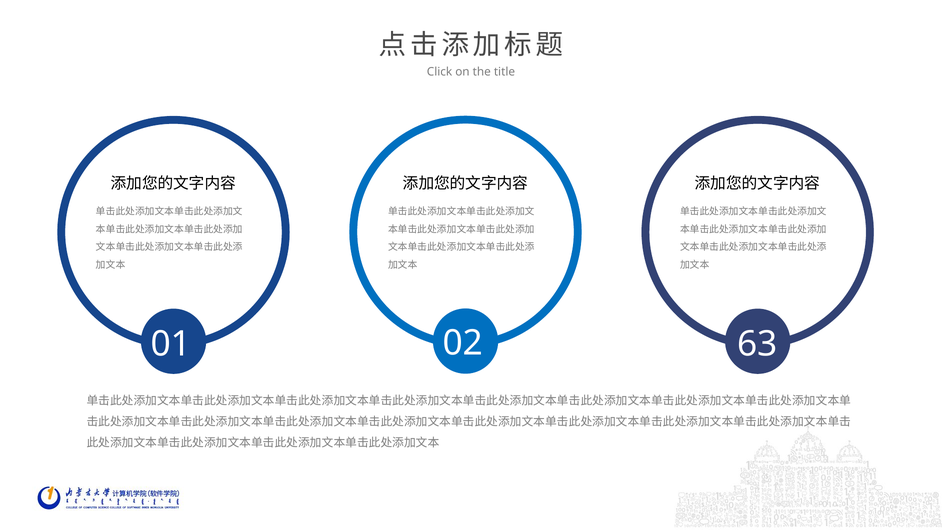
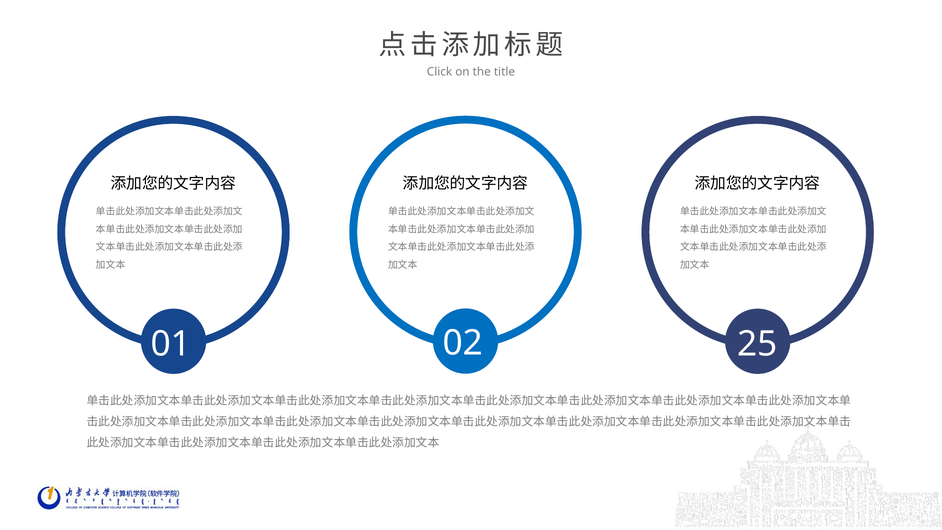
63: 63 -> 25 (757, 344)
